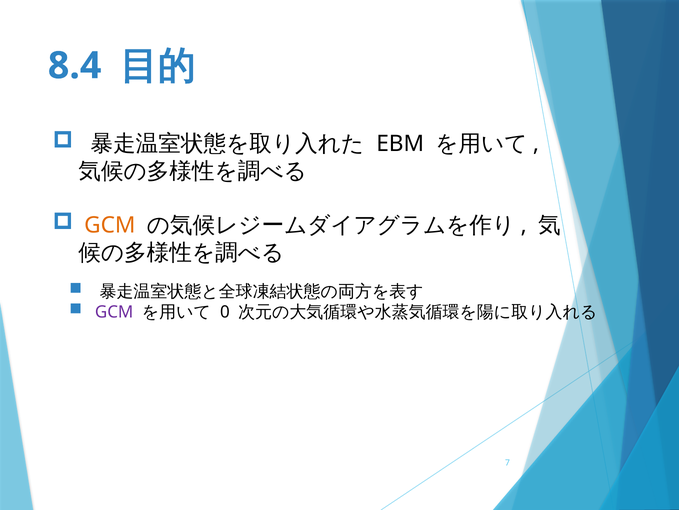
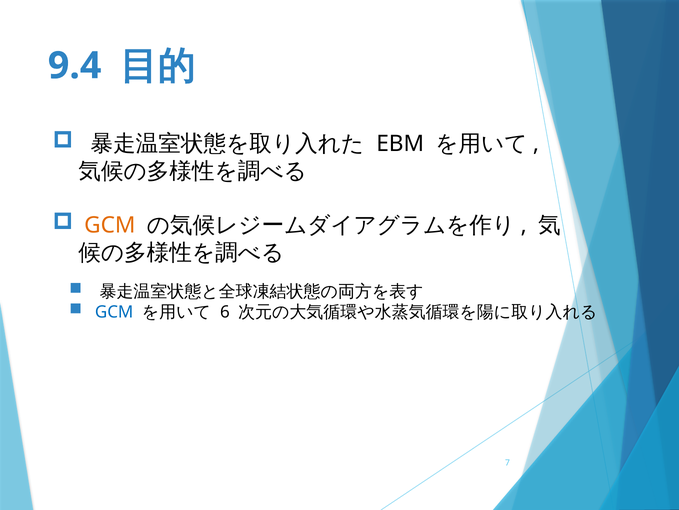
8.4: 8.4 -> 9.4 (75, 66)
GCM colour: purple -> blue (114, 311)
0: 0 -> 6 (225, 311)
